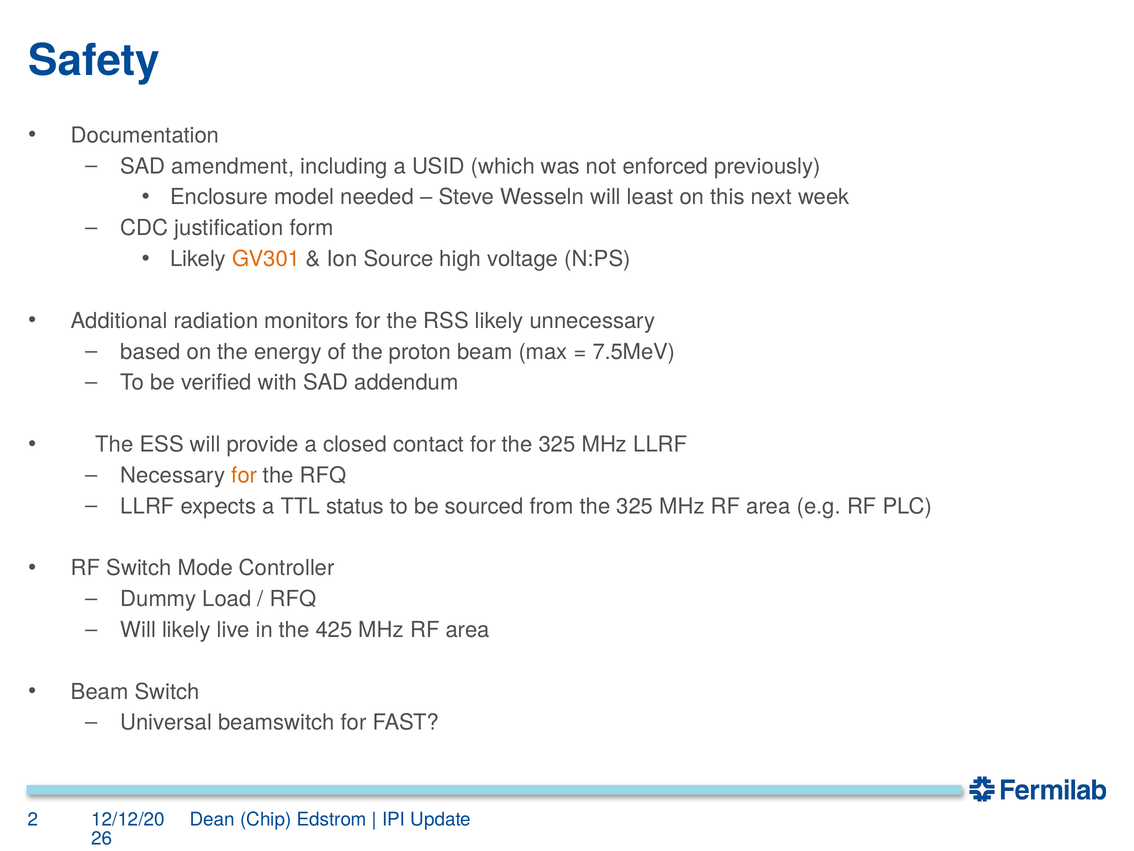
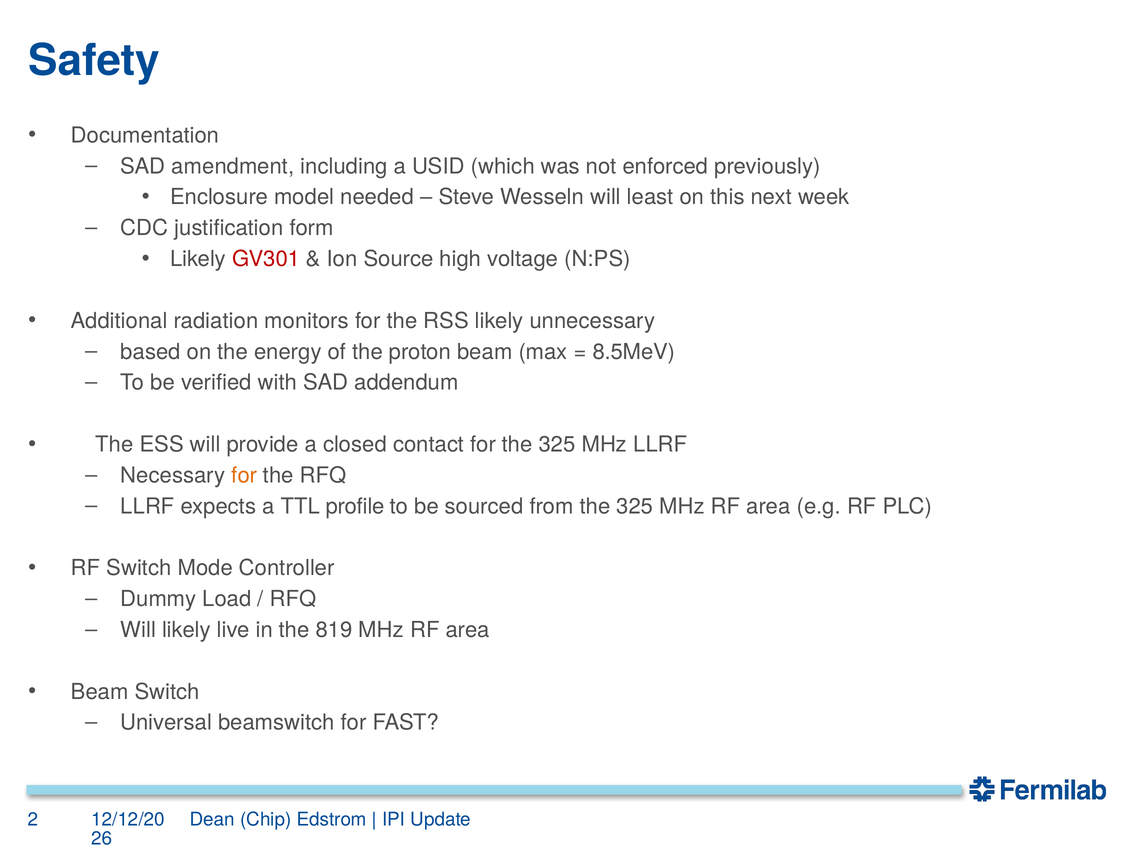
GV301 colour: orange -> red (266, 259)
7.5MeV: 7.5MeV -> 8.5MeV (634, 352)
status: status -> profile (355, 506)
425: 425 -> 819 (334, 630)
